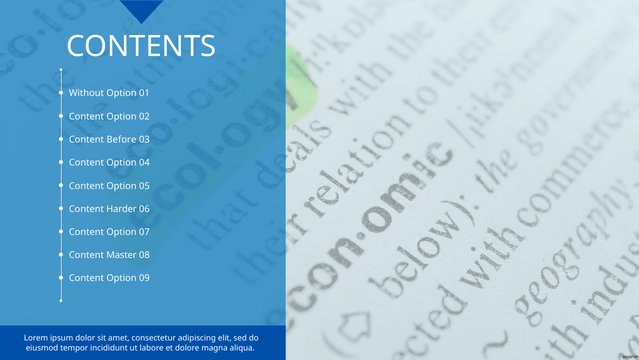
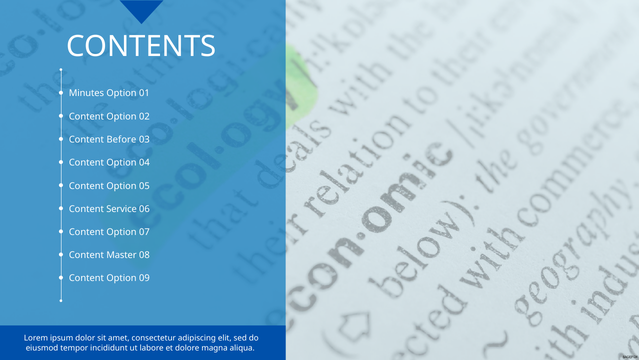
Without: Without -> Minutes (86, 93)
Harder: Harder -> Service (122, 209)
